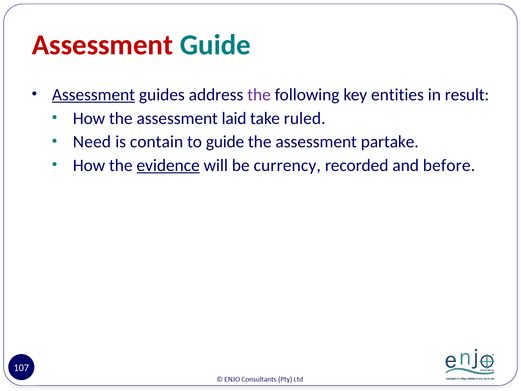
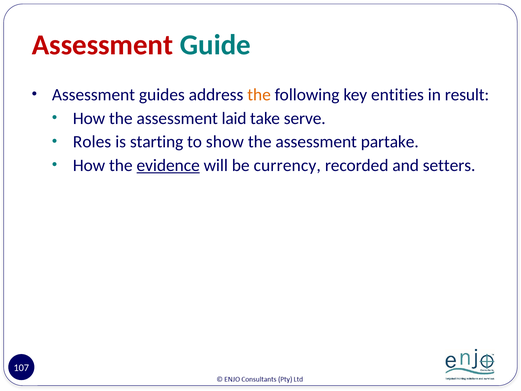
Assessment underline: present -> none (93, 95)
the colour: purple -> orange (259, 95)
ruled: ruled -> serve (305, 118)
Need: Need -> Roles (92, 142)
contain: contain -> starting (157, 142)
to guide: guide -> show (225, 142)
before: before -> setters (449, 165)
